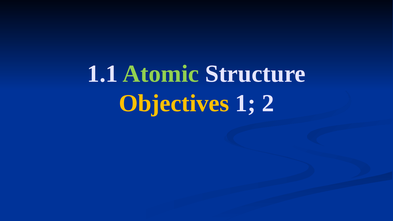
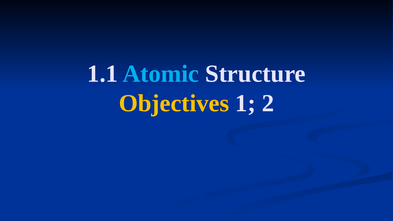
Atomic colour: light green -> light blue (161, 74)
